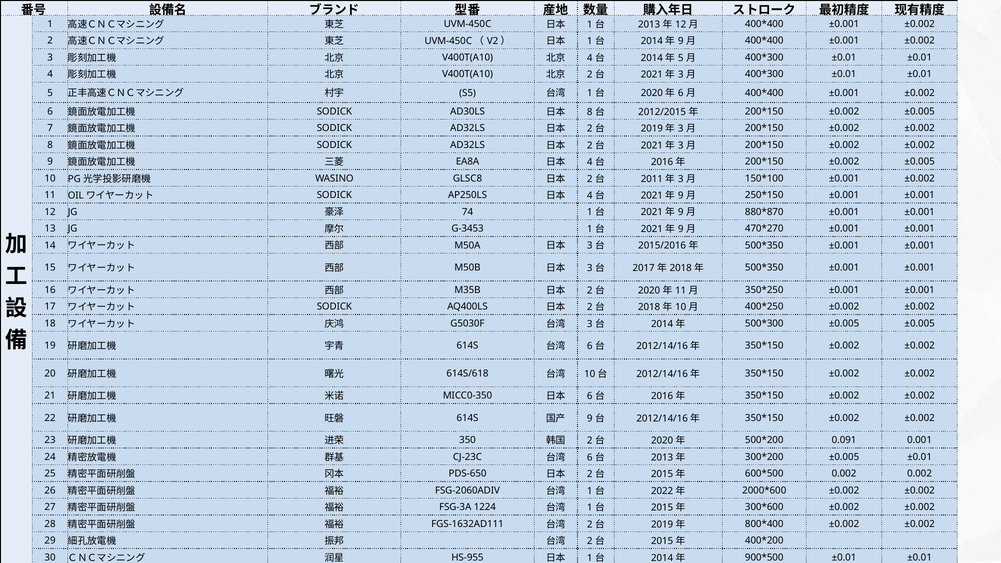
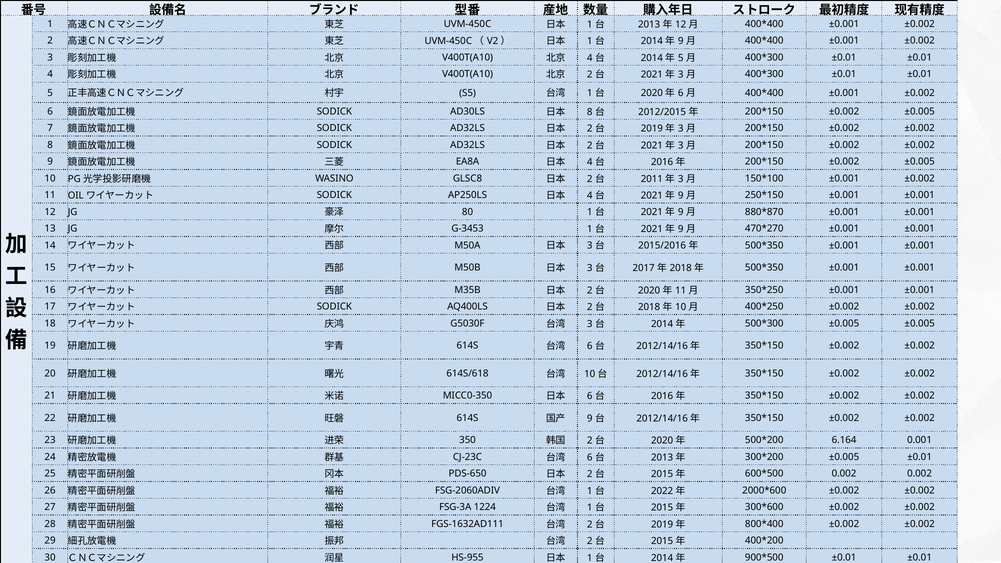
74: 74 -> 80 (468, 212)
0.091: 0.091 -> 6.164 (844, 440)
